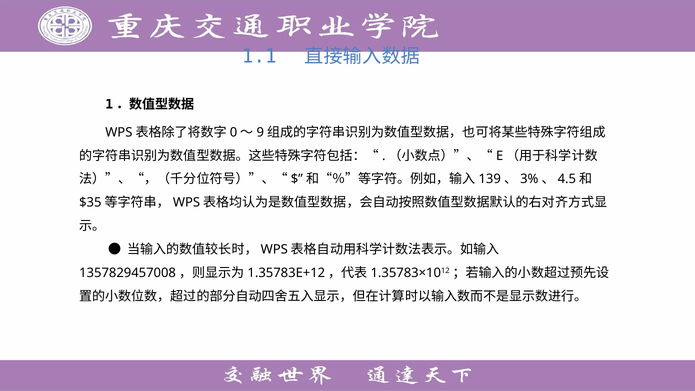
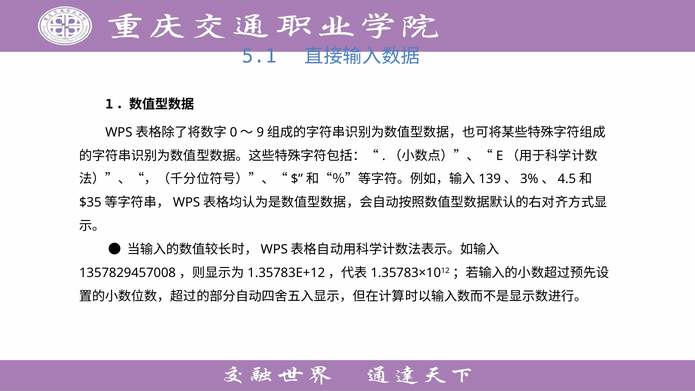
1.1: 1.1 -> 5.1 (259, 57)
